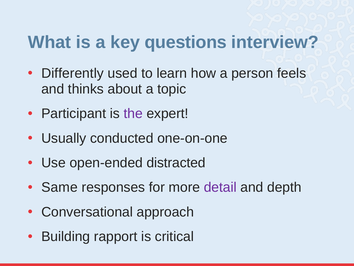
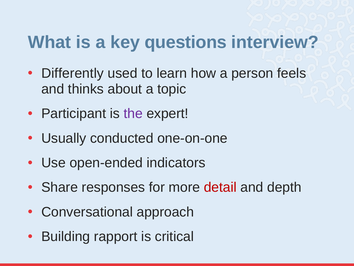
distracted: distracted -> indicators (176, 163)
Same: Same -> Share (60, 187)
detail colour: purple -> red (220, 187)
